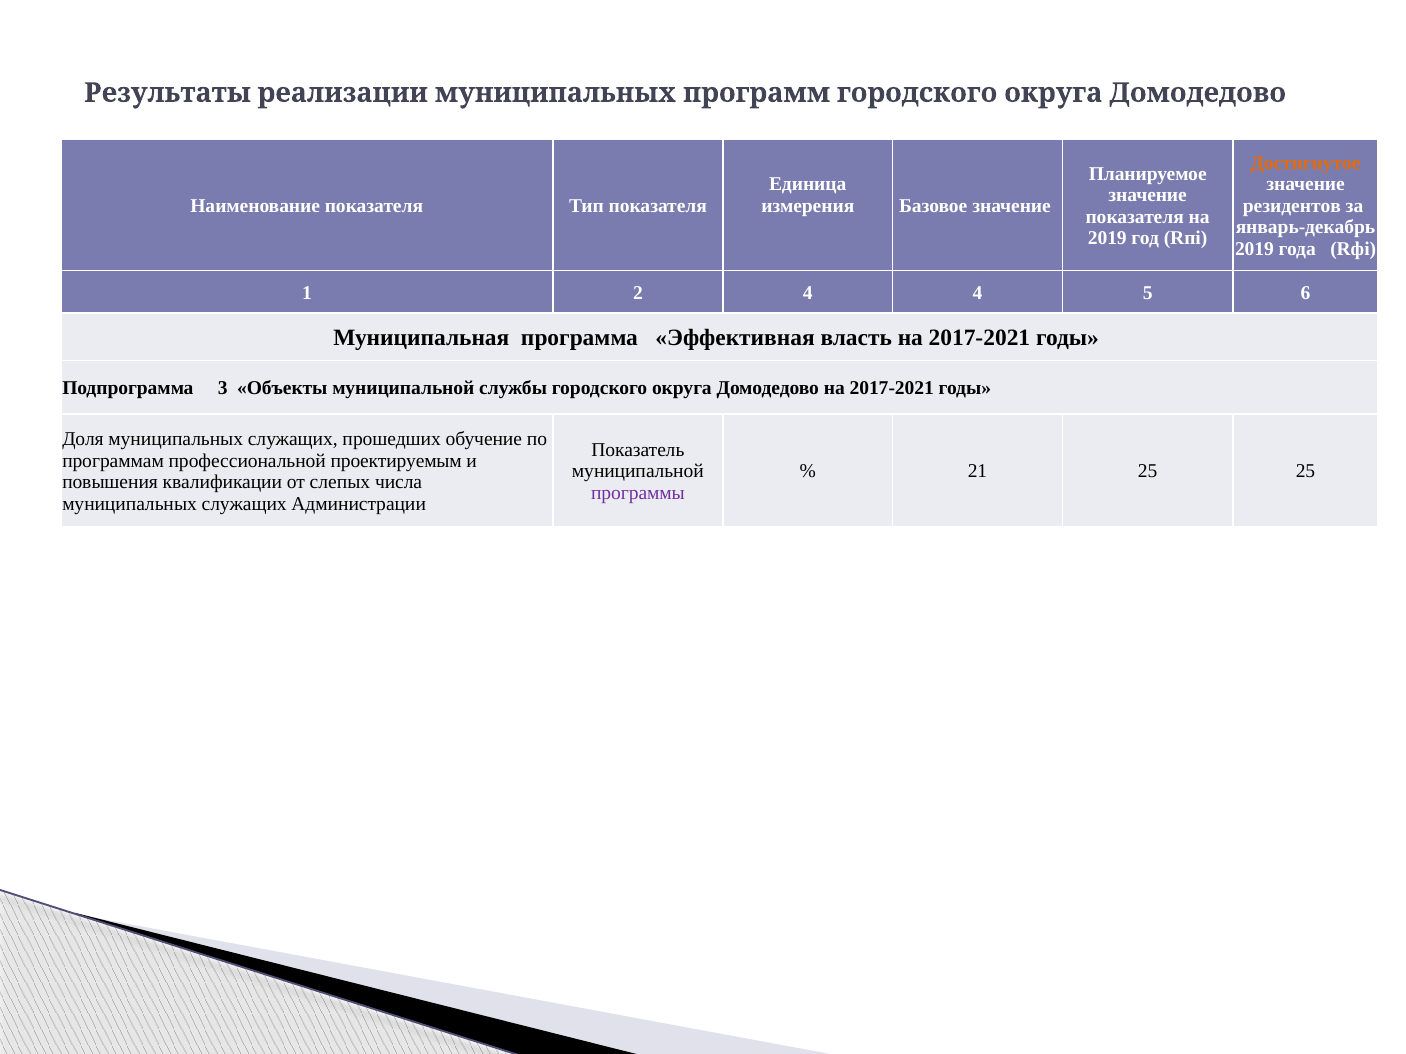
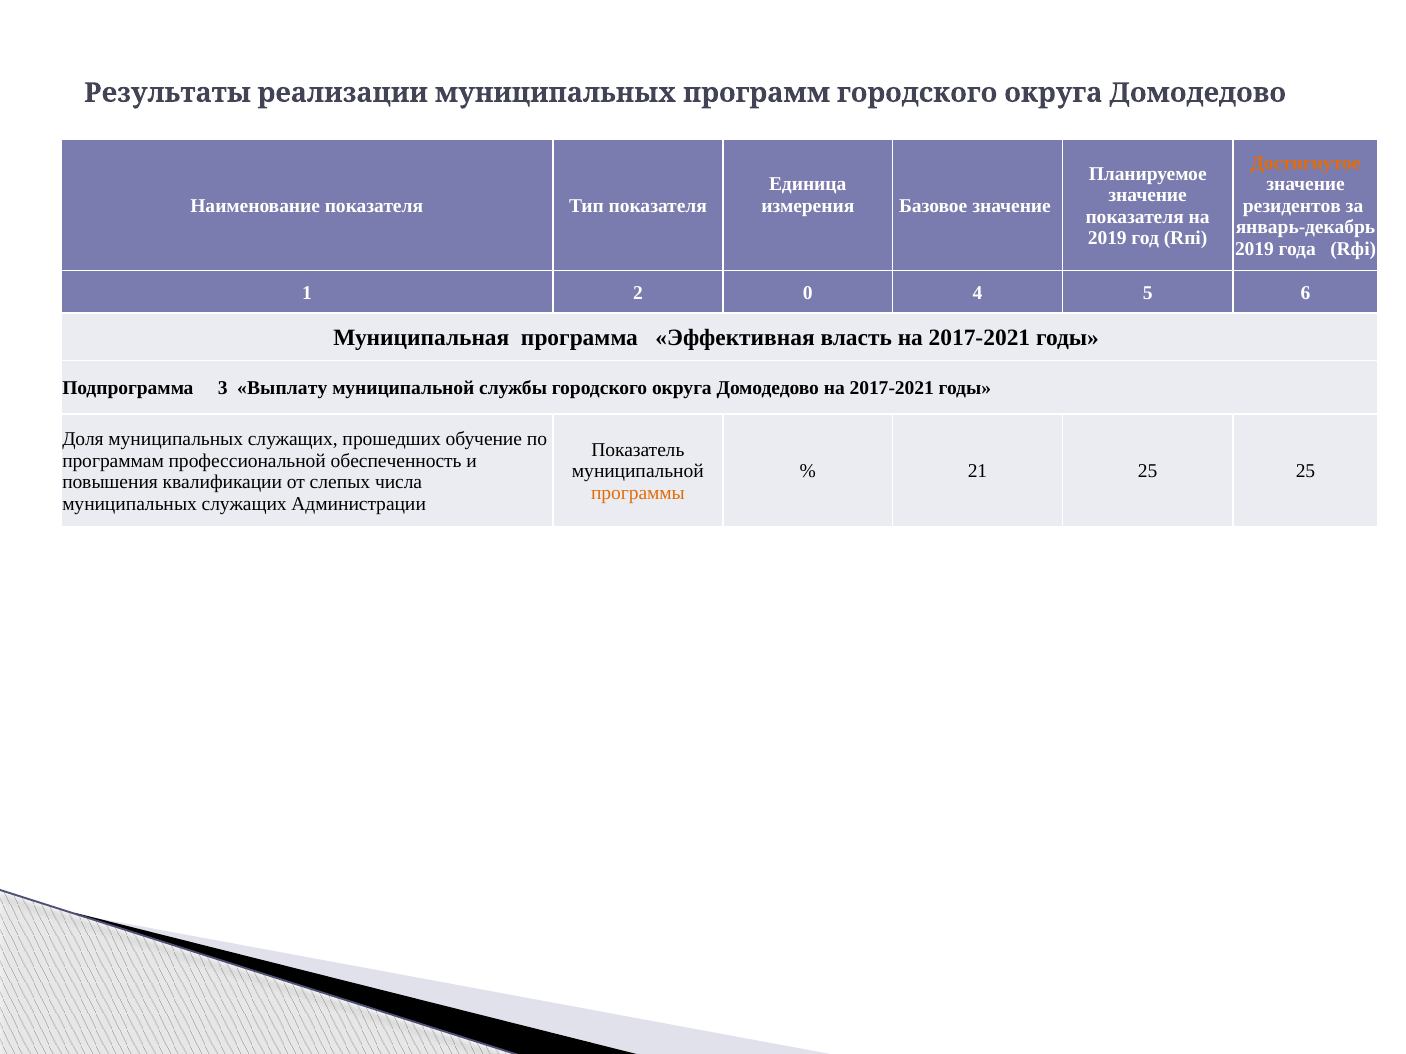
2 4: 4 -> 0 (808, 293)
Объекты: Объекты -> Выплату (282, 388)
проектируемым: проектируемым -> обеспеченность (396, 461)
программы colour: purple -> orange (638, 493)
